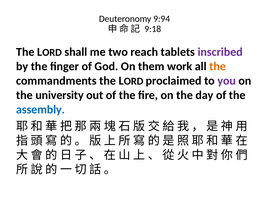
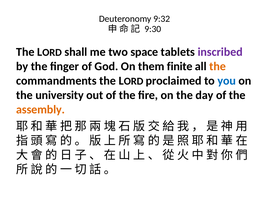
9:94: 9:94 -> 9:32 (162, 19)
9:18: 9:18 -> 9:30 (153, 29)
reach: reach -> space (144, 52)
work: work -> finite (180, 66)
you colour: purple -> blue (227, 81)
assembly colour: blue -> orange (41, 109)
